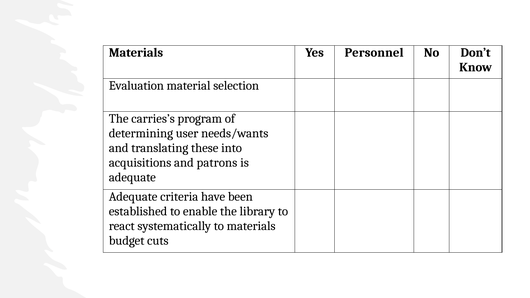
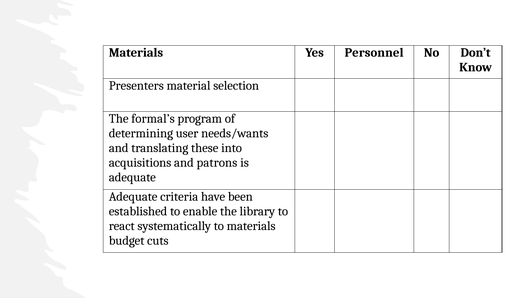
Evaluation: Evaluation -> Presenters (136, 86)
carries’s: carries’s -> formal’s (153, 119)
